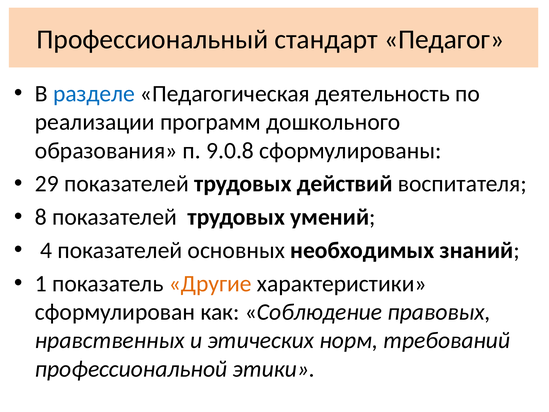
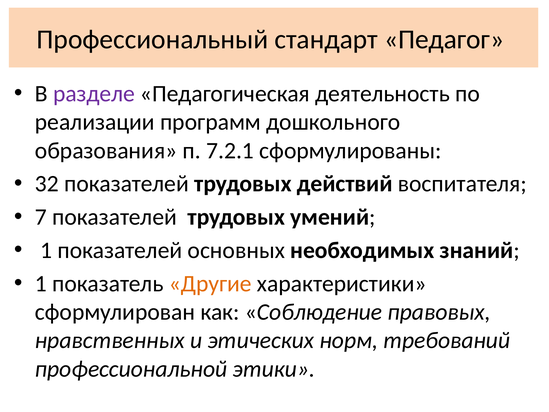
разделе colour: blue -> purple (94, 94)
9.0.8: 9.0.8 -> 7.2.1 (230, 150)
29: 29 -> 32 (47, 184)
8: 8 -> 7 (41, 217)
4: 4 -> 1 (46, 250)
